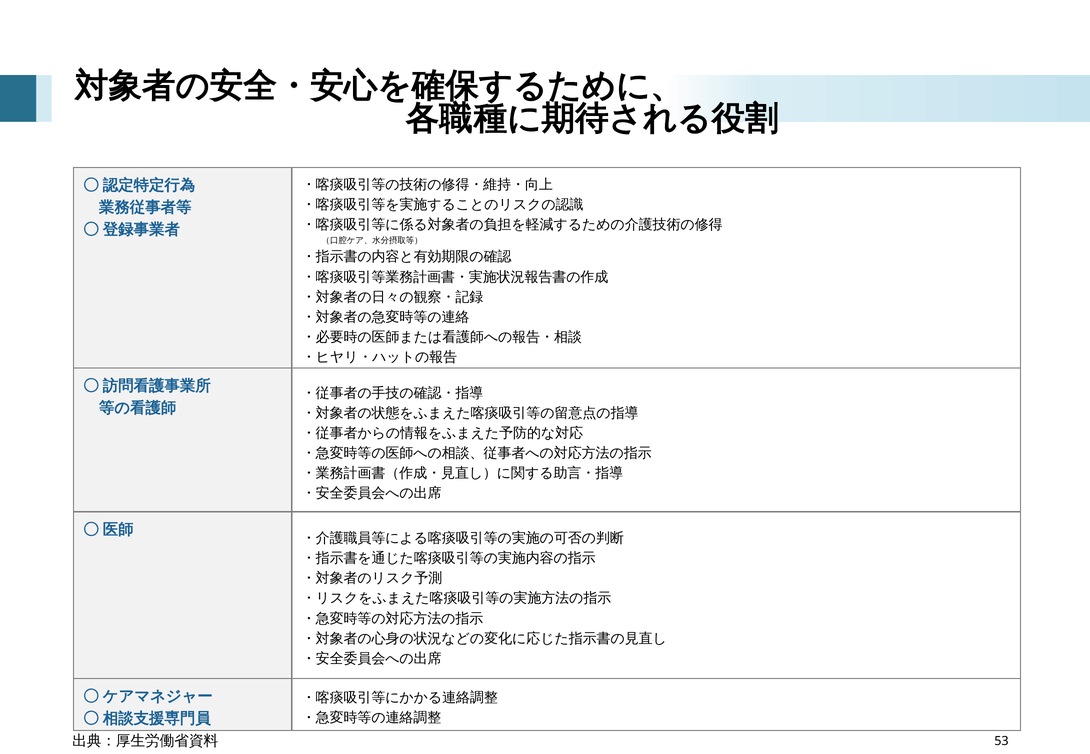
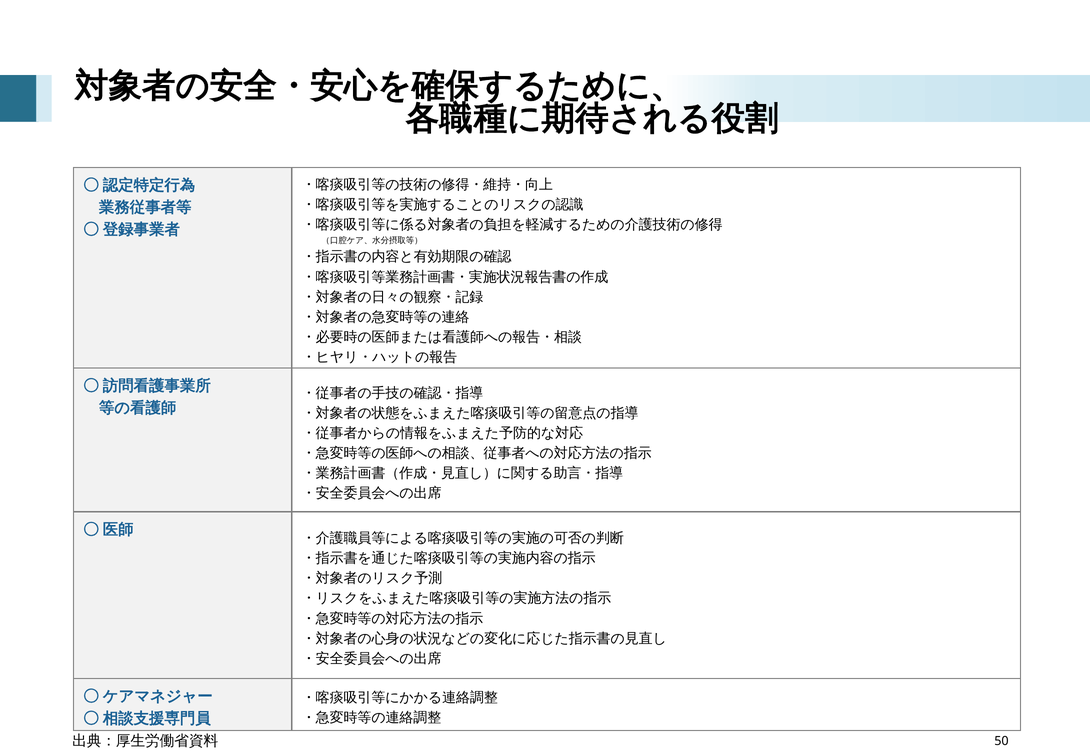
53: 53 -> 50 (1002, 742)
